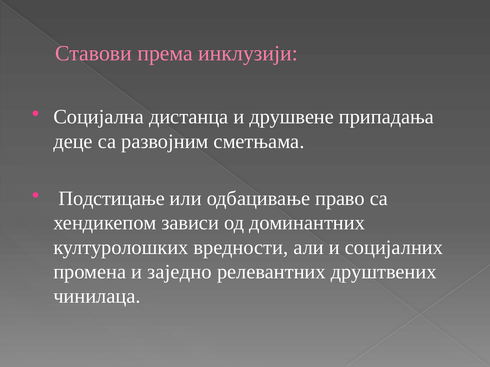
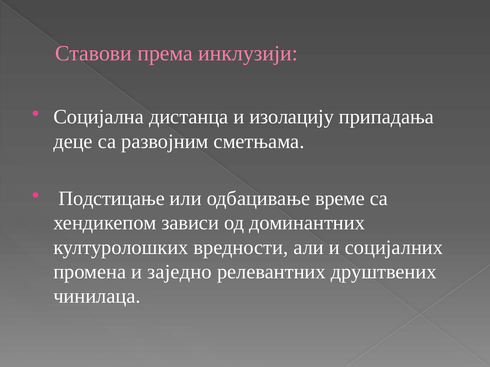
друшвене: друшвене -> изолацију (292, 117)
право: право -> време (340, 199)
